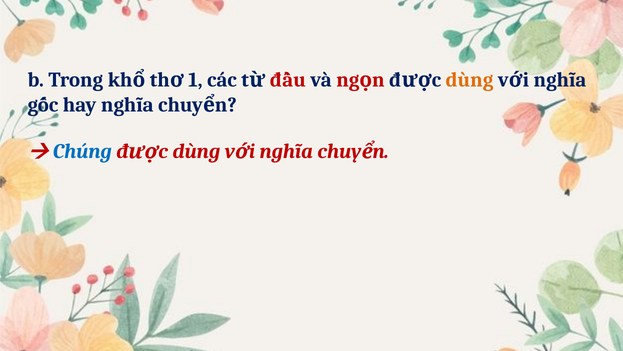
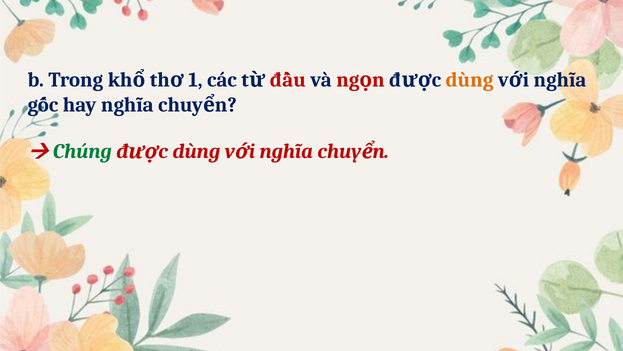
Chúng colour: blue -> green (82, 151)
